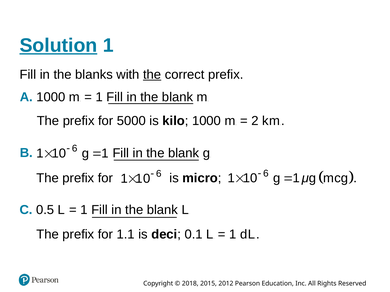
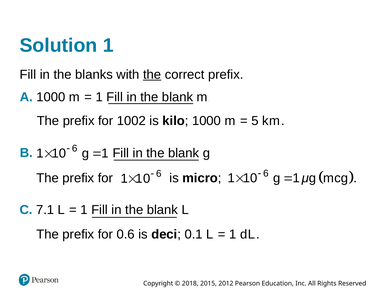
Solution underline: present -> none (58, 46)
5000: 5000 -> 1002 (131, 121)
2: 2 -> 5 (255, 121)
0.5: 0.5 -> 7.1 (45, 210)
1.1: 1.1 -> 0.6 (126, 235)
